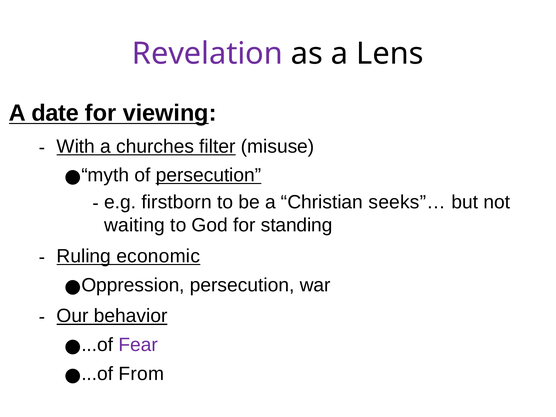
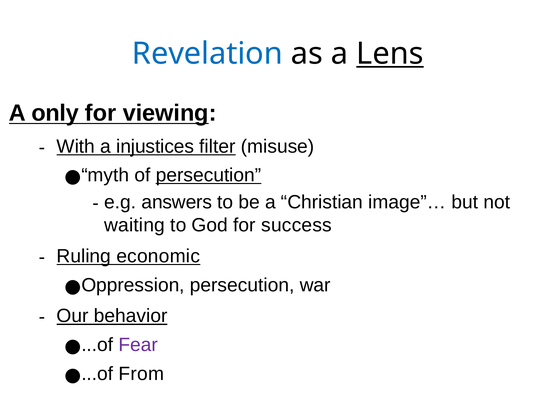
Revelation colour: purple -> blue (207, 54)
Lens underline: none -> present (390, 54)
date: date -> only (55, 113)
churches: churches -> injustices (155, 146)
firstborn: firstborn -> answers (177, 202)
seeks”…: seeks”… -> image”… (407, 202)
standing: standing -> success (297, 225)
